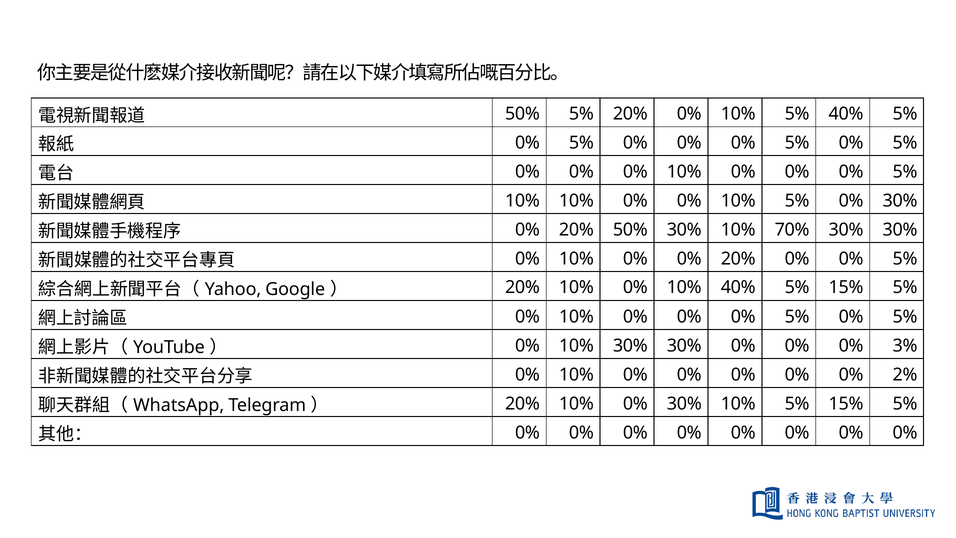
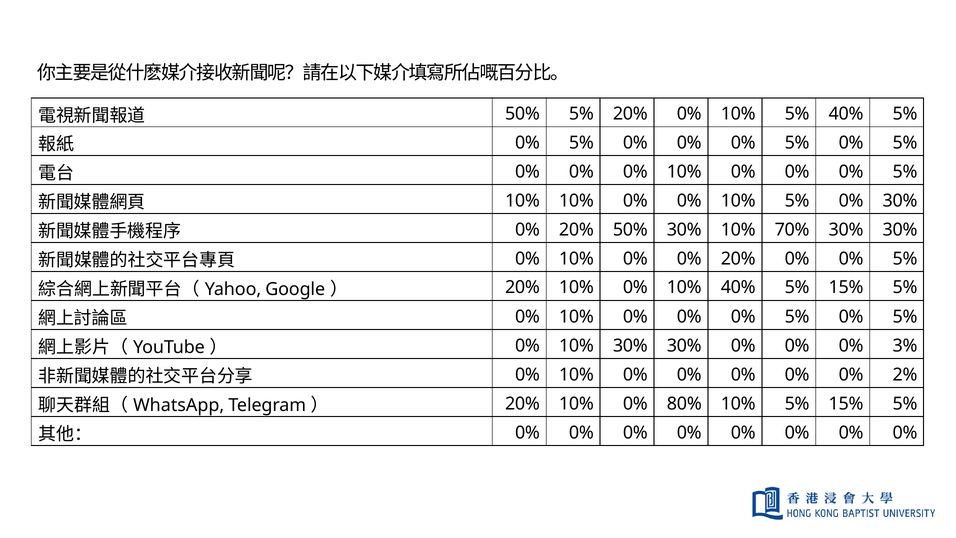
10% 0% 30%: 30% -> 80% (684, 403)
